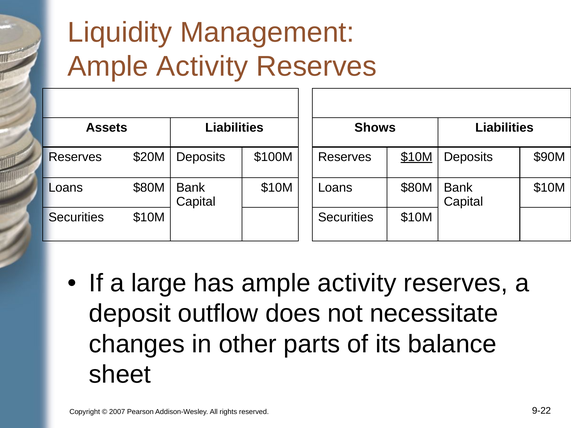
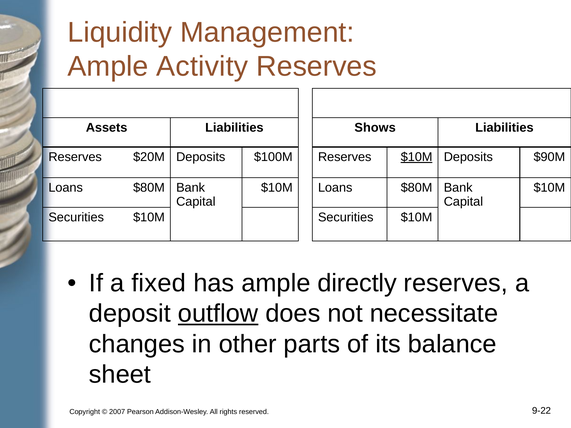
large: large -> fixed (159, 283)
has ample activity: activity -> directly (357, 283)
outflow underline: none -> present (218, 314)
